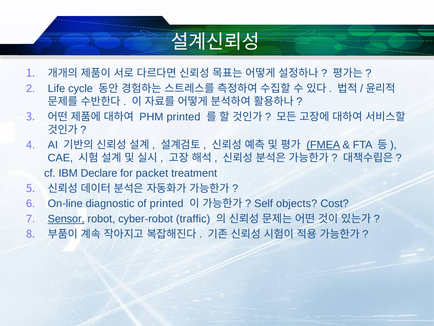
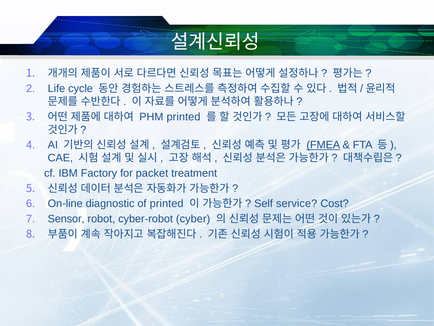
Declare: Declare -> Factory (99, 173)
objects: objects -> service (297, 203)
Sensor underline: present -> none (66, 219)
traffic: traffic -> cyber (193, 219)
